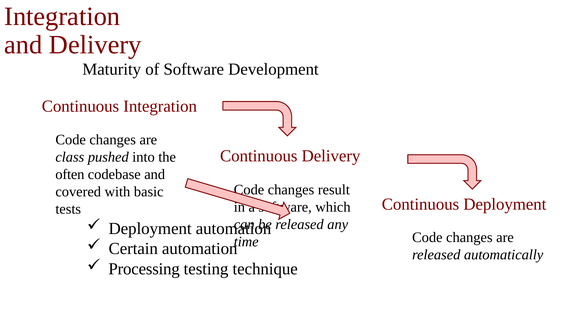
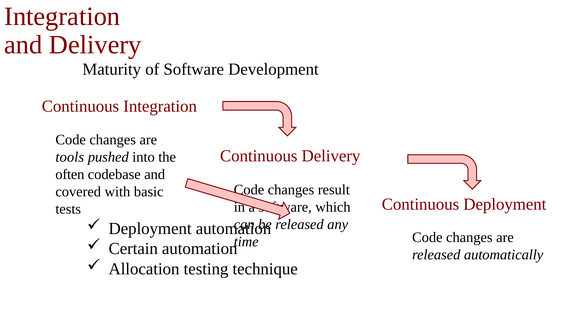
class: class -> tools (70, 157)
Processing: Processing -> Allocation (144, 269)
